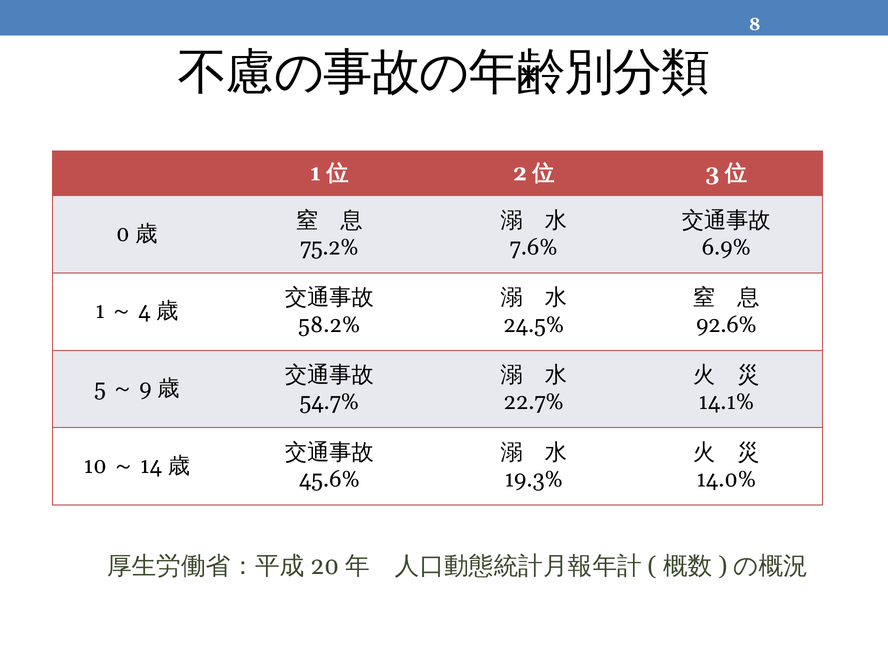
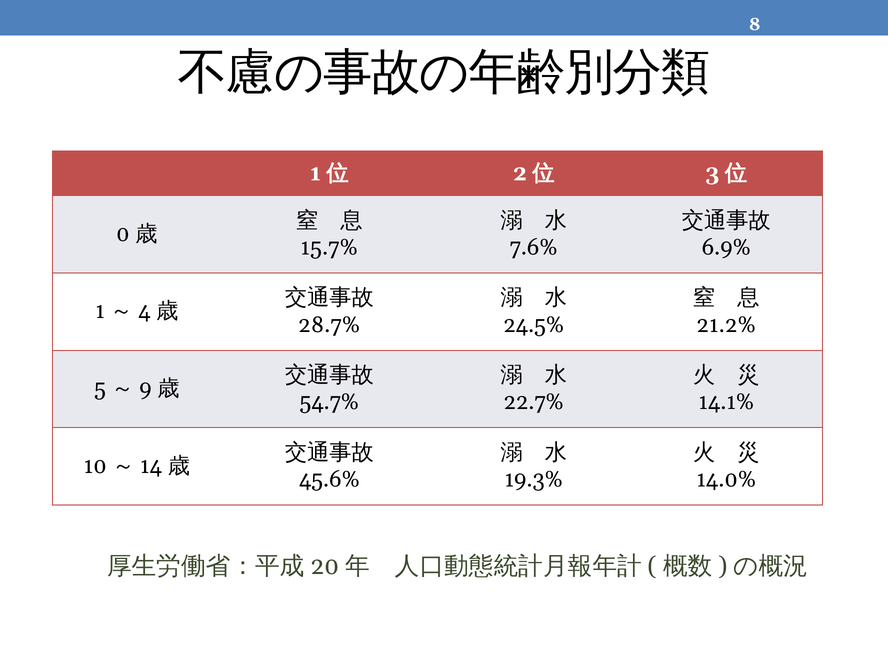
75.2%: 75.2% -> 15.7% (329, 247)
58.2%: 58.2% -> 28.7% (329, 325)
92.6%: 92.6% -> 21.2% (726, 325)
